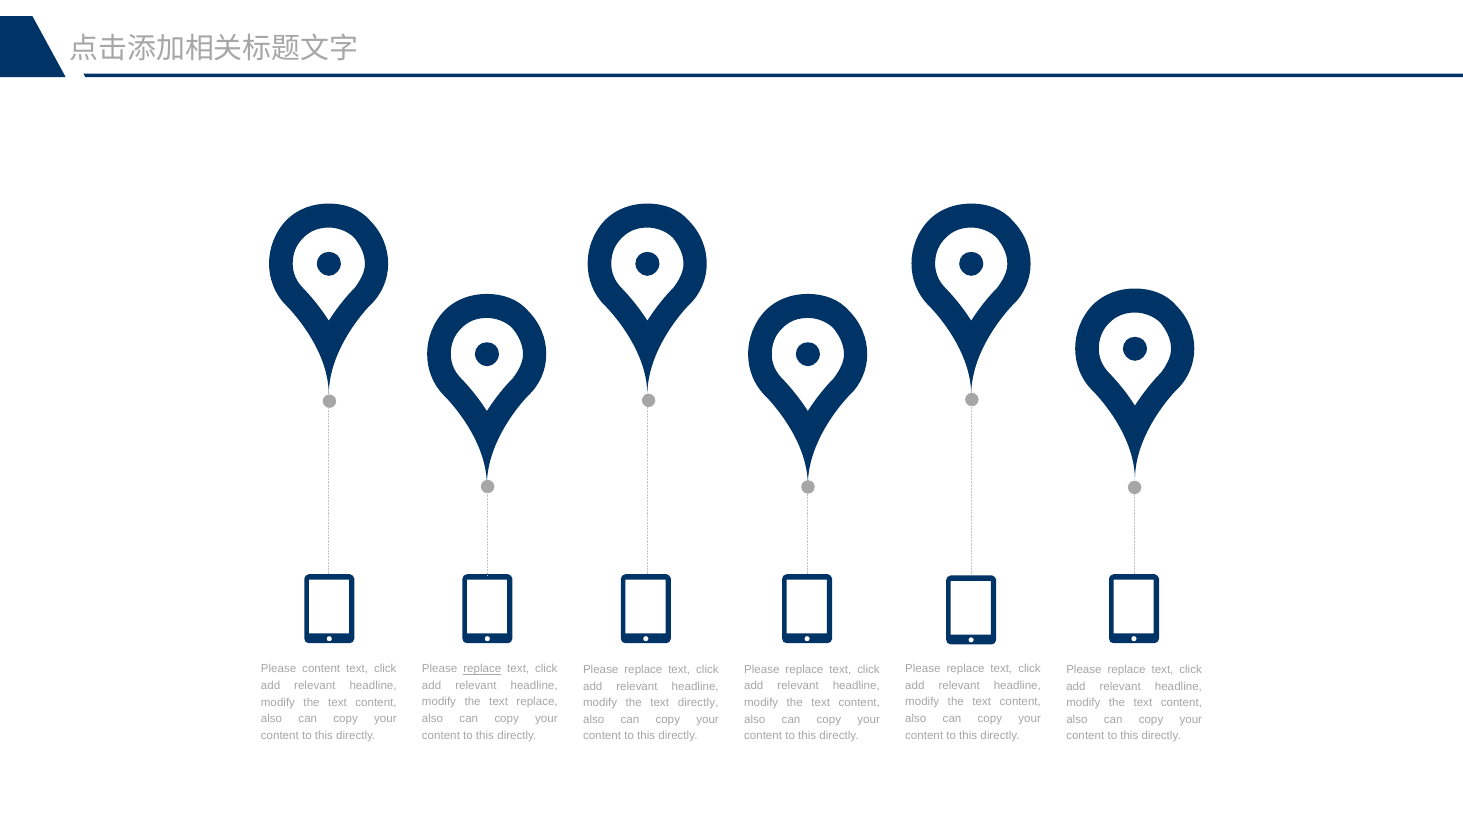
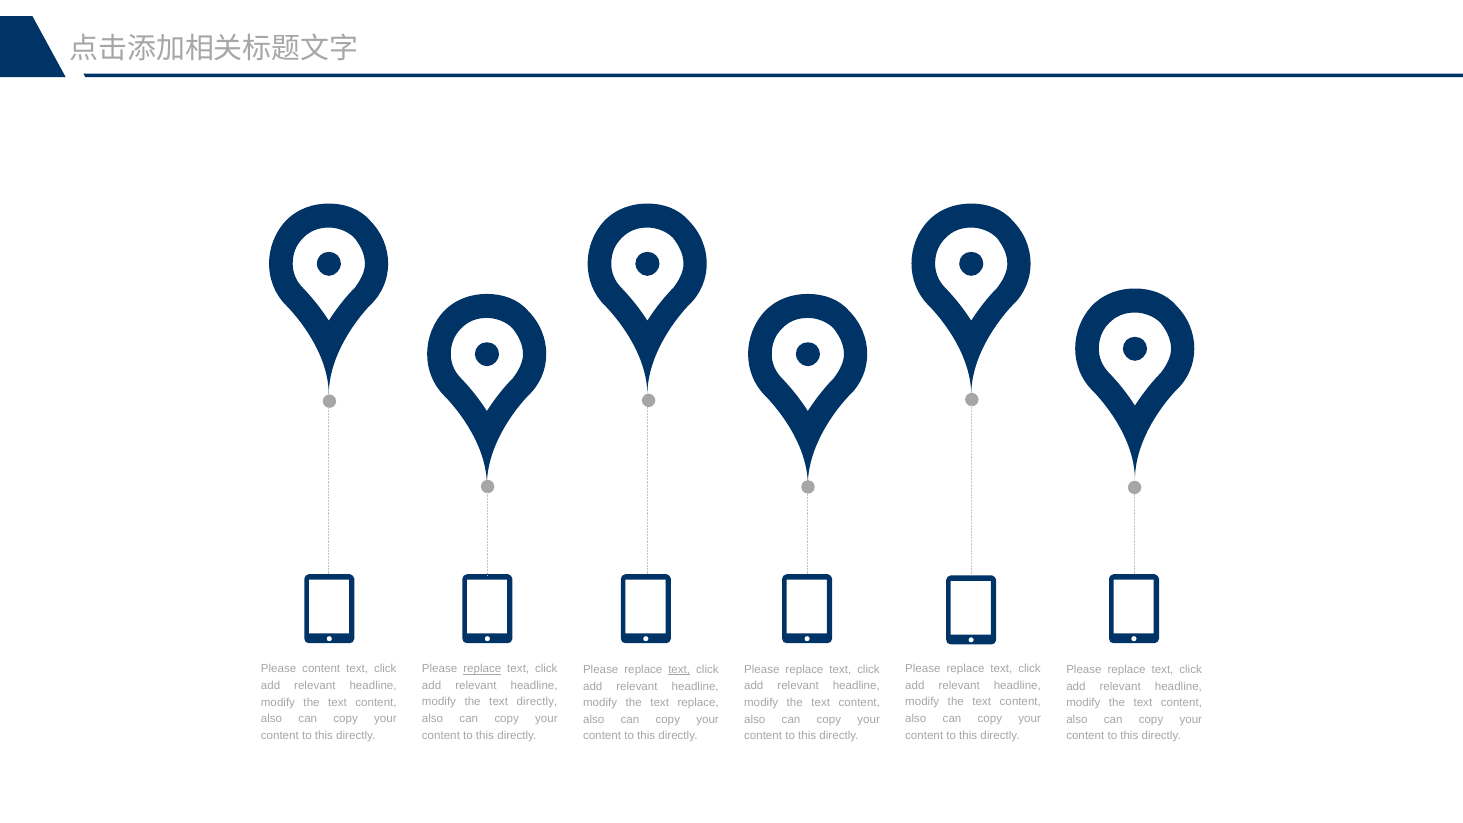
text underline: none -> present (679, 670)
text replace: replace -> directly (537, 702)
text directly: directly -> replace (698, 703)
